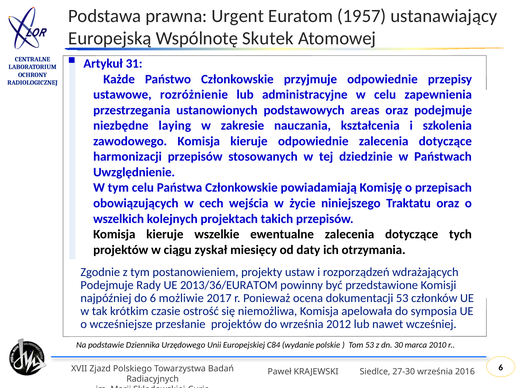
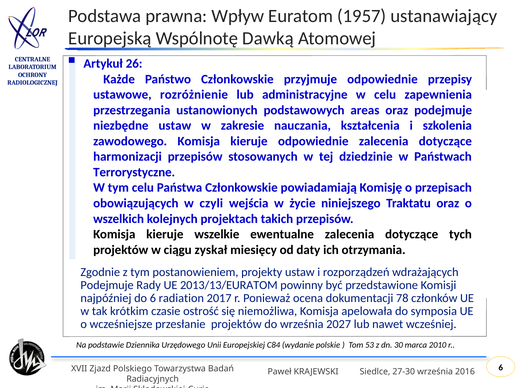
Urgent: Urgent -> Wpływ (238, 16)
Skutek: Skutek -> Dawką (268, 38)
31: 31 -> 26 (134, 64)
niezbędne laying: laying -> ustaw (175, 126)
Uwzględnienie: Uwzględnienie -> Terrorystyczne (134, 172)
cech: cech -> czyli (211, 203)
2013/36/EURATOM: 2013/36/EURATOM -> 2013/13/EURATOM (229, 285)
możliwie: możliwie -> radiation (181, 298)
dokumentacji 53: 53 -> 78 (402, 298)
2012: 2012 -> 2027 (339, 324)
